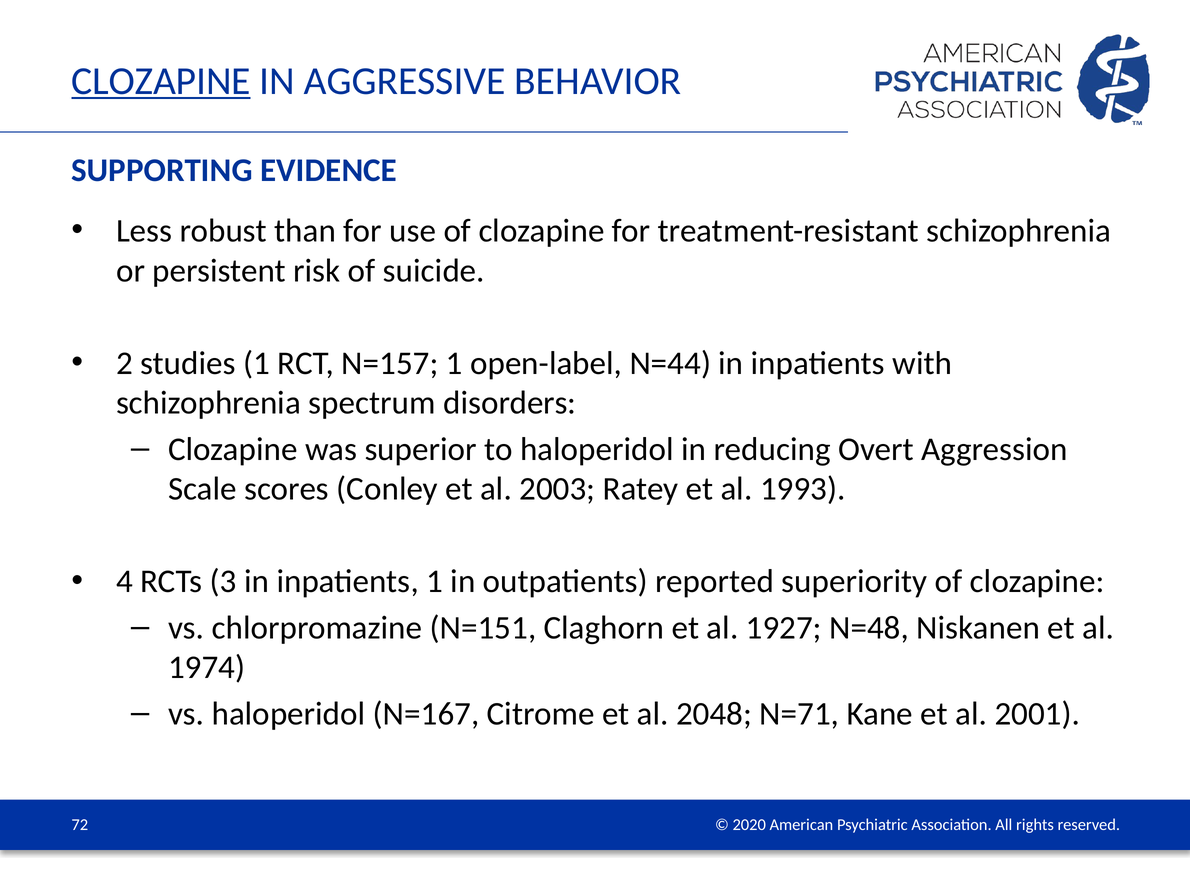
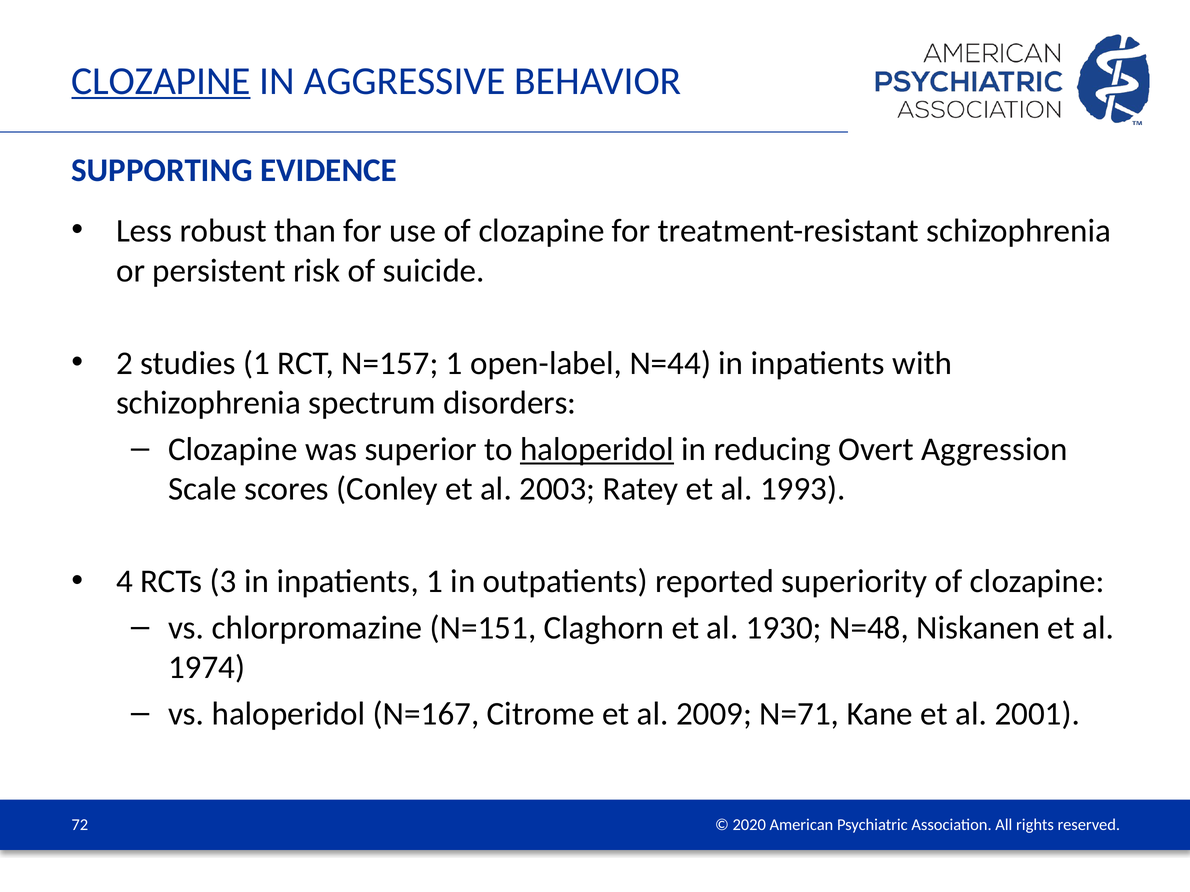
haloperidol underline: none -> present (597, 449)
1927: 1927 -> 1930 (784, 628)
2048: 2048 -> 2009 (714, 714)
